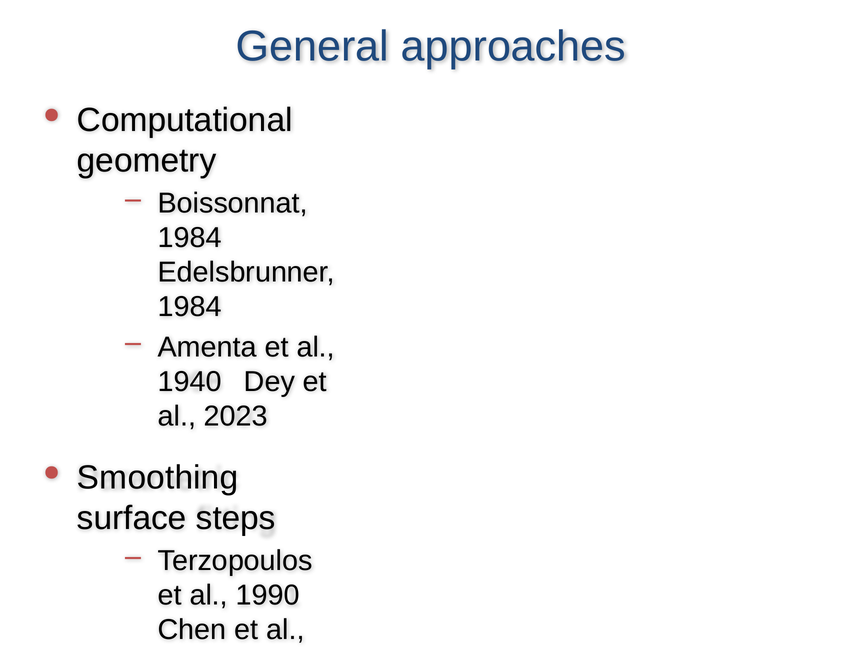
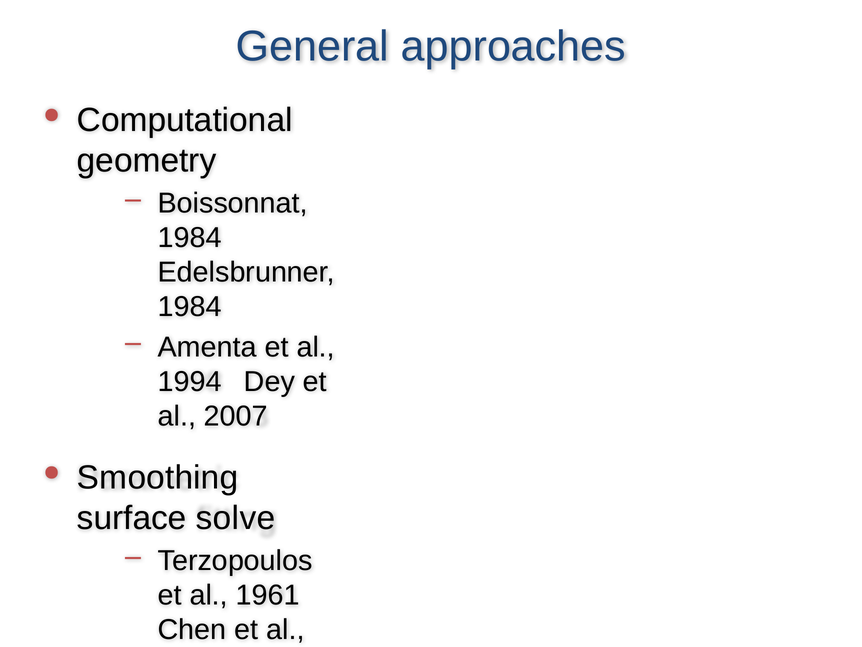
1940: 1940 -> 1994 (190, 381)
2023: 2023 -> 2007 (236, 416)
steps: steps -> solve (236, 518)
1990: 1990 -> 1961 (268, 595)
